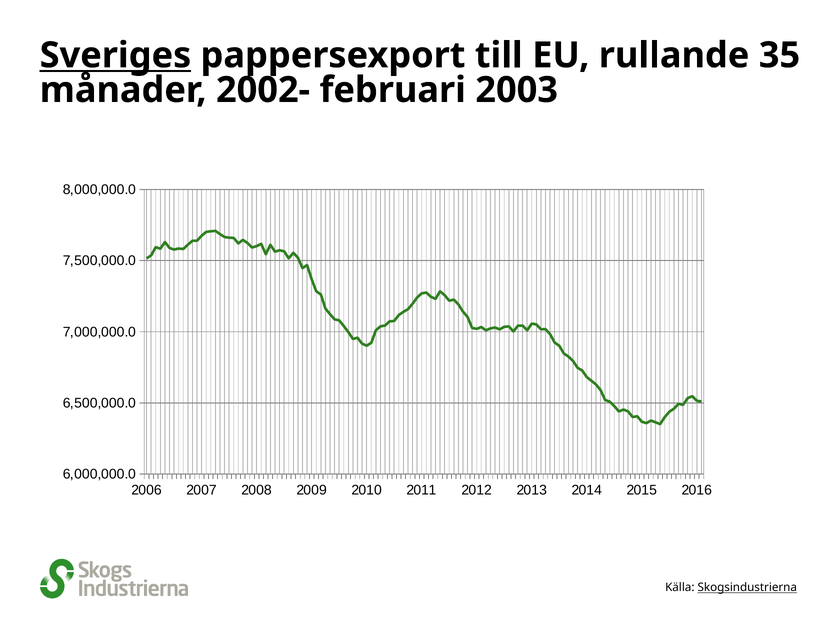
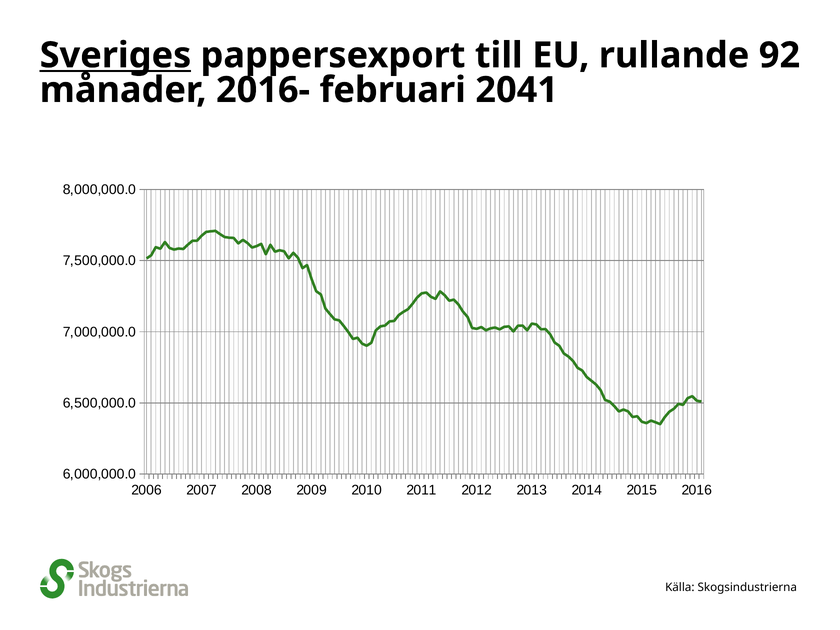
35: 35 -> 92 (779, 55)
2002-: 2002- -> 2016- (263, 90)
2003: 2003 -> 2041 (517, 90)
Skogsindustrierna underline: present -> none (747, 588)
